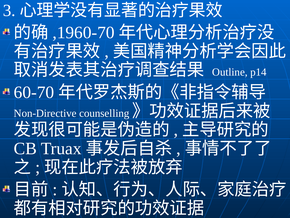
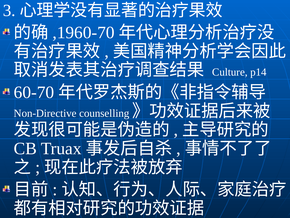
Outline: Outline -> Culture (230, 72)
